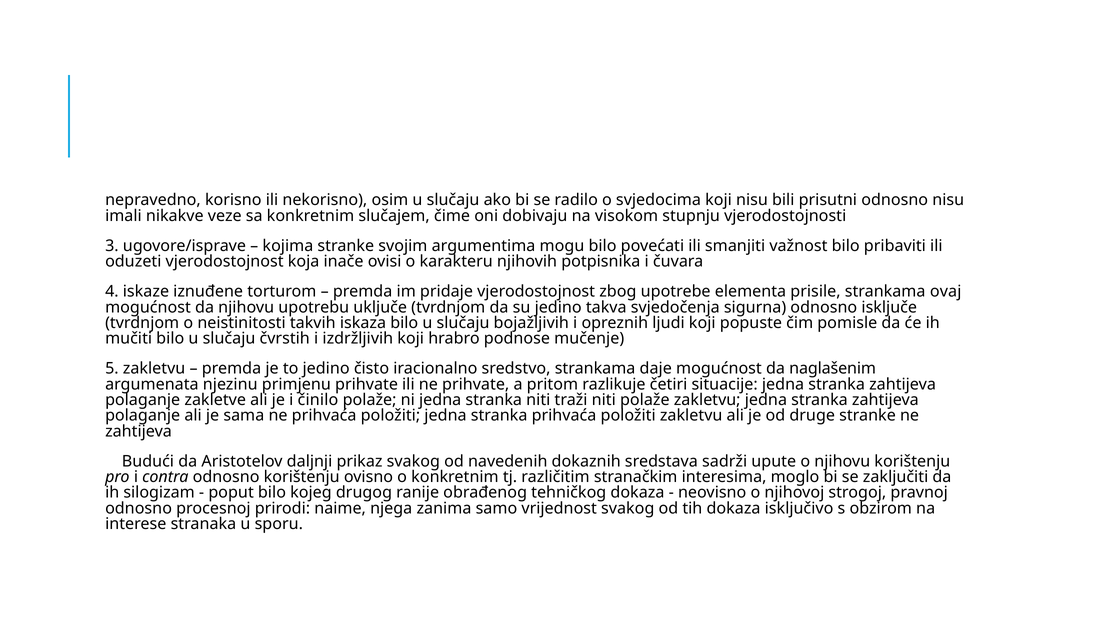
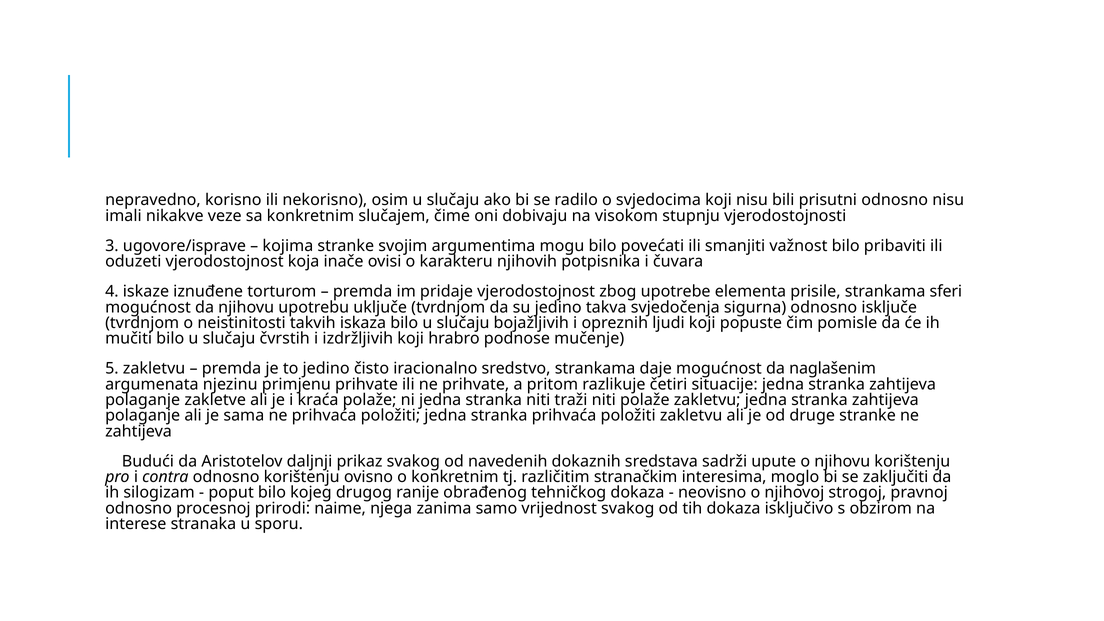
ovaj: ovaj -> sferi (946, 292)
činilo: činilo -> kraća (318, 400)
